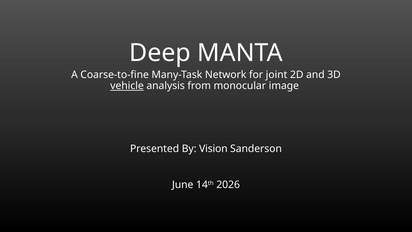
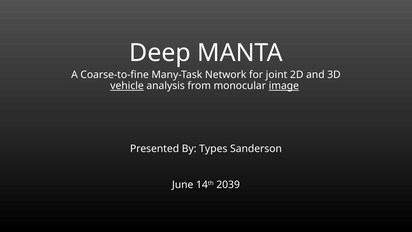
image underline: none -> present (284, 86)
Vision: Vision -> Types (213, 148)
2026: 2026 -> 2039 (228, 185)
